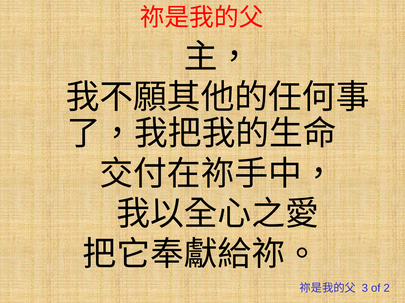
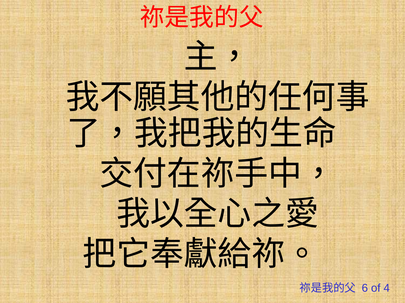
3: 3 -> 6 (365, 289)
2: 2 -> 4 (387, 289)
